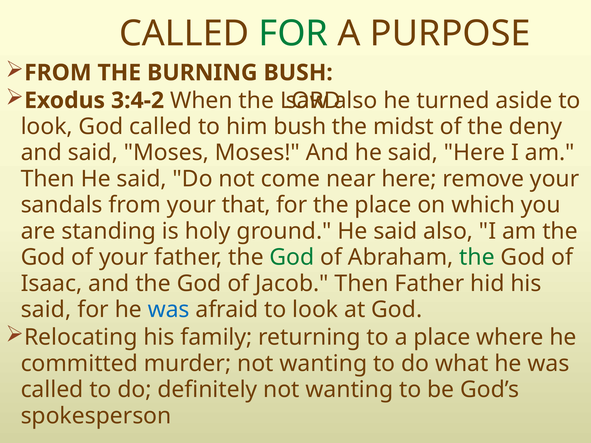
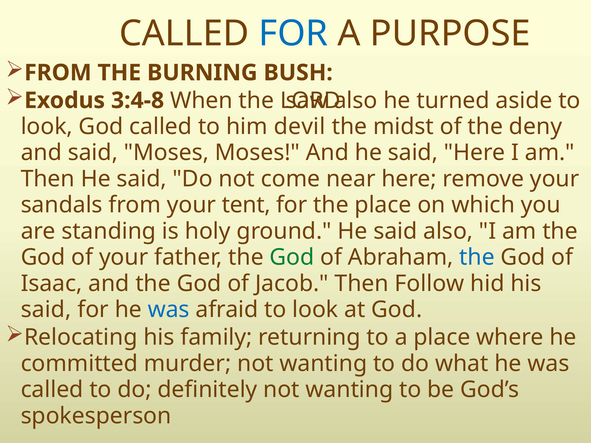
FOR colour: green -> blue (293, 34)
3:4-2: 3:4-2 -> 3:4-8 (138, 101)
him bush: bush -> devil (300, 127)
that: that -> tent (246, 205)
the colour: green -> blue (477, 257)
Then Father: Father -> Follow (429, 284)
